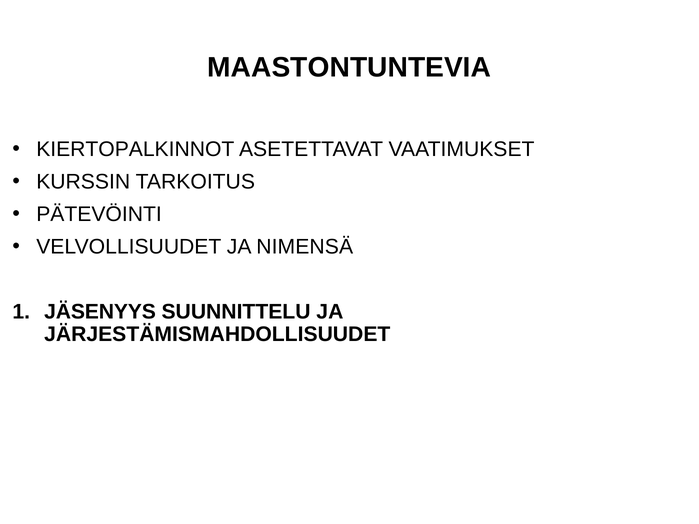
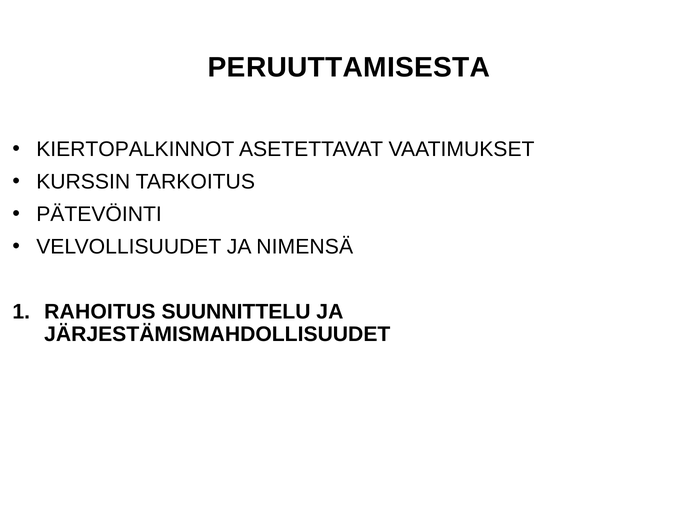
MAASTONTUNTEVIA: MAASTONTUNTEVIA -> PERUUTTAMISESTA (349, 67)
JÄSENYYS: JÄSENYYS -> RAHOITUS (100, 312)
